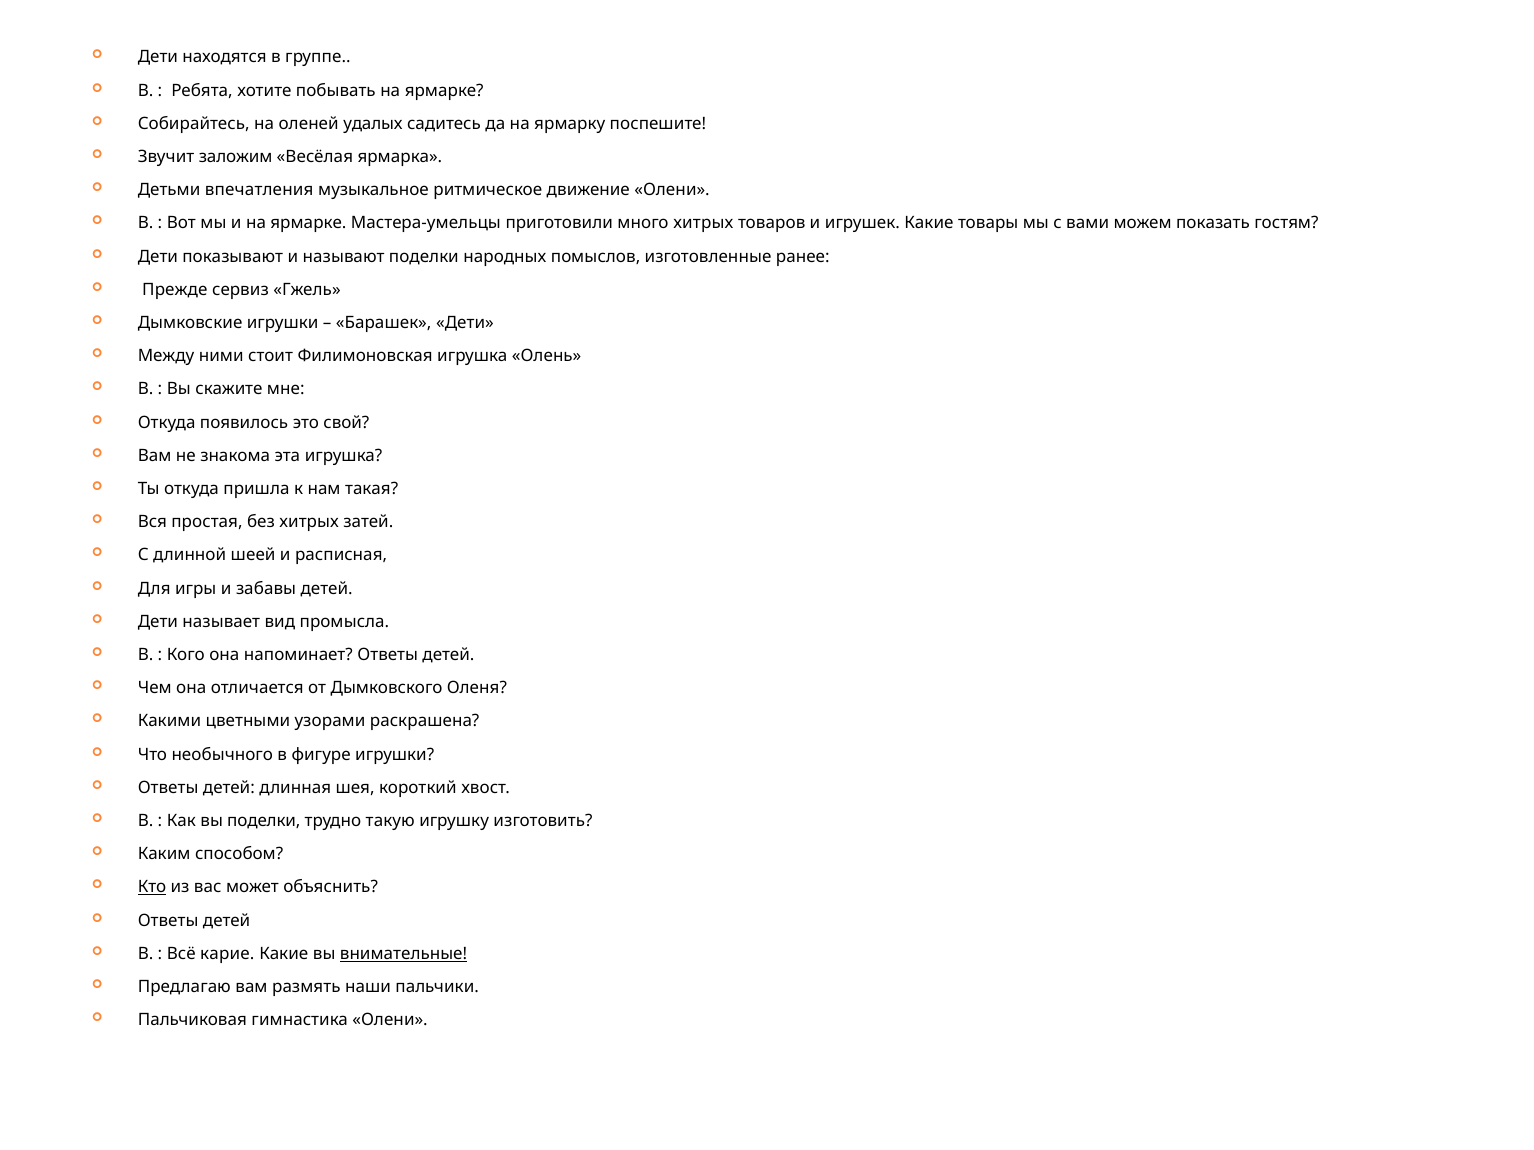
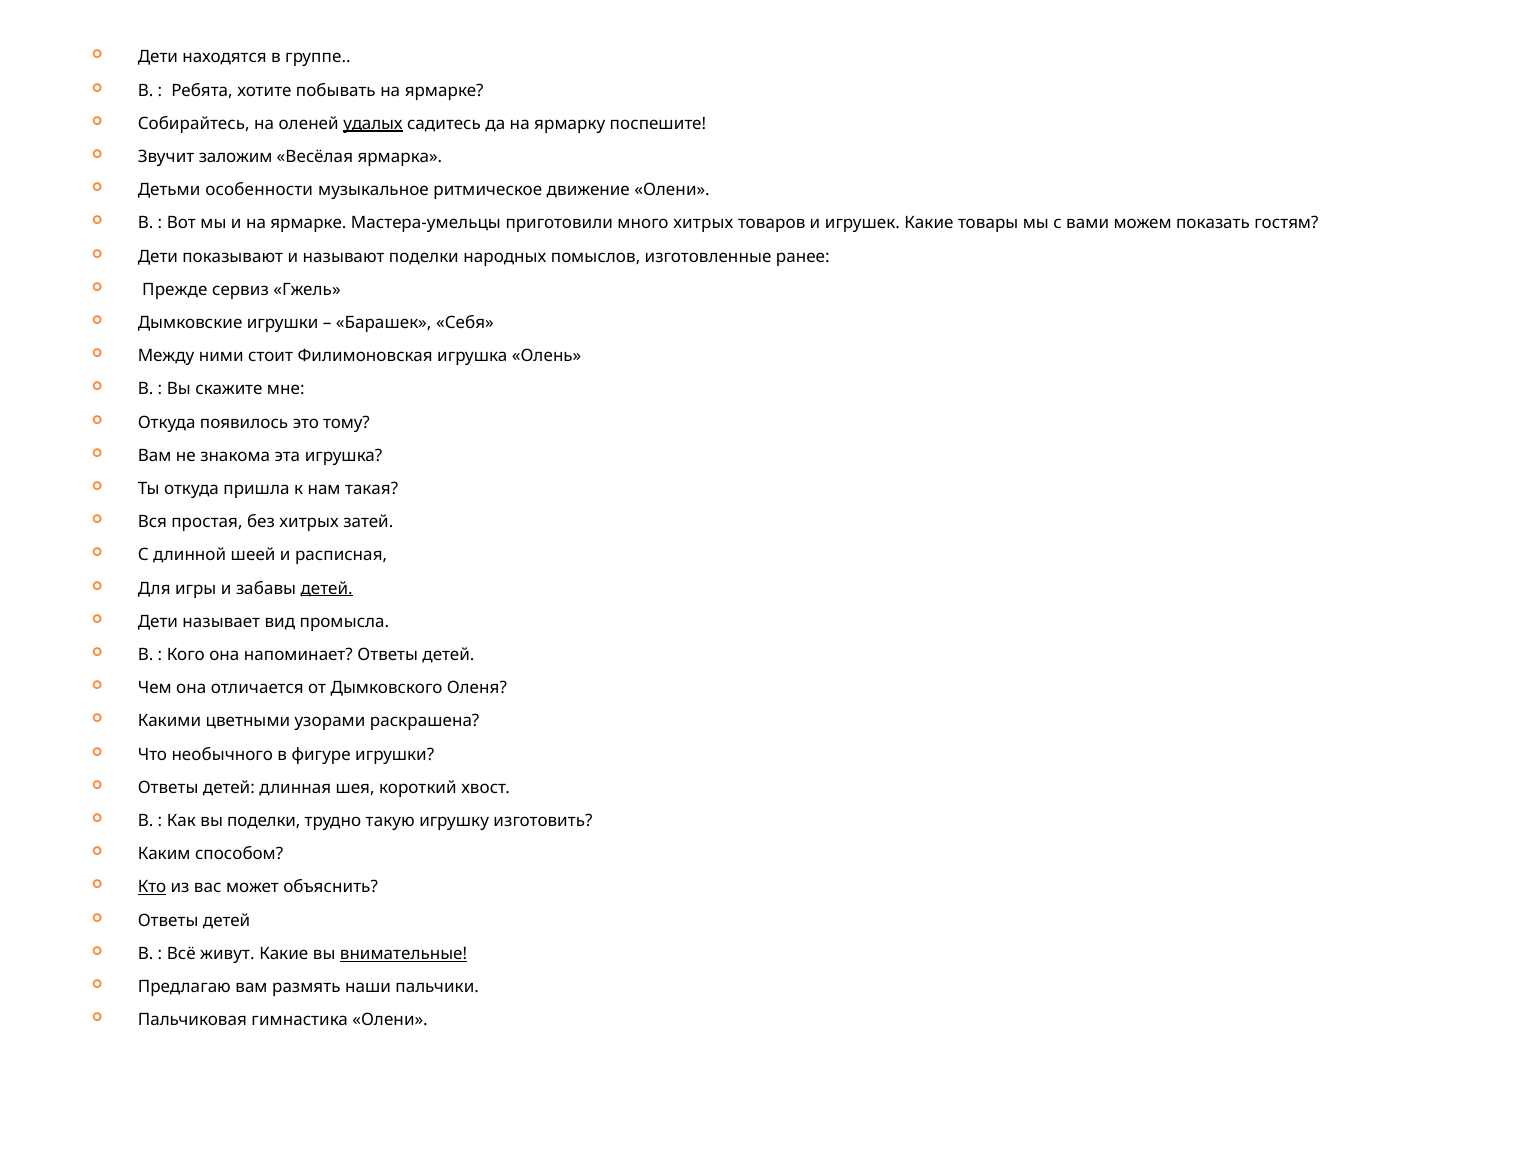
удалых underline: none -> present (373, 124)
впечатления: впечатления -> особенности (259, 190)
Барашек Дети: Дети -> Себя (465, 323)
свой: свой -> тому (346, 423)
детей underline: none -> present (327, 589)
карие: карие -> живут (227, 954)
